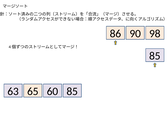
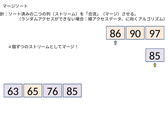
98: 98 -> 97 (155, 34)
60: 60 -> 76 (52, 91)
